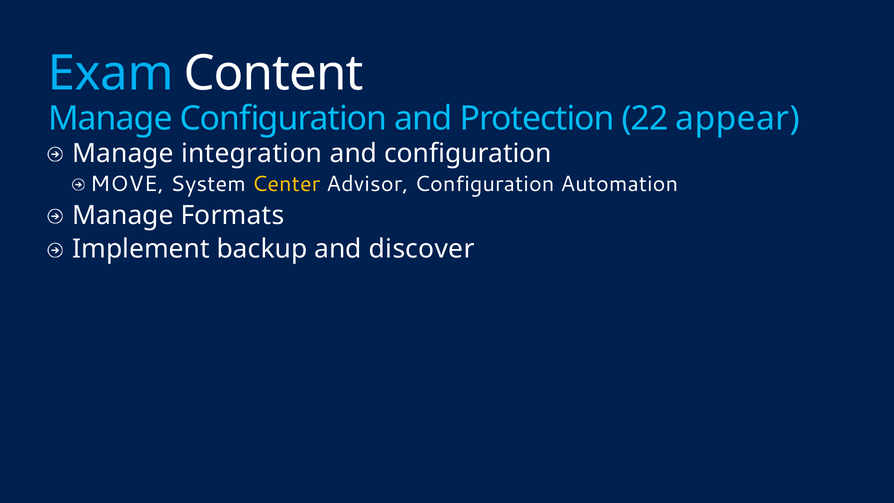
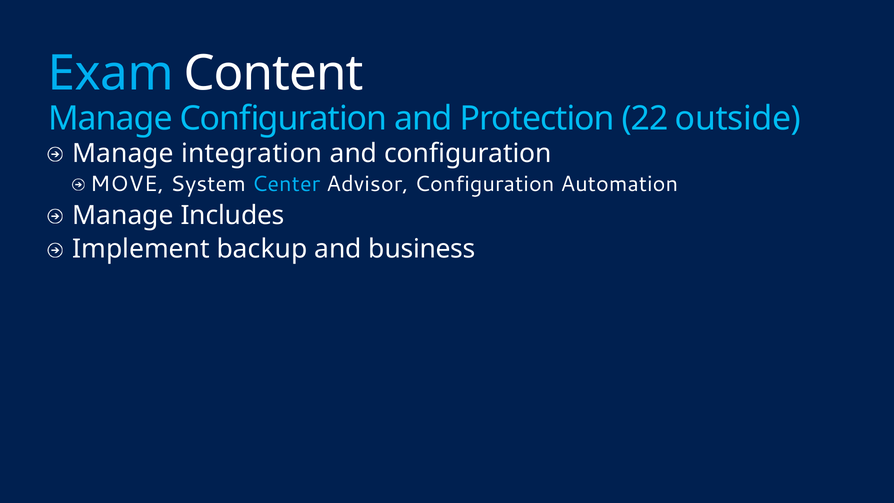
appear: appear -> outside (738, 119)
Center colour: yellow -> light blue (286, 184)
Formats: Formats -> Includes (233, 215)
discover: discover -> business (422, 249)
